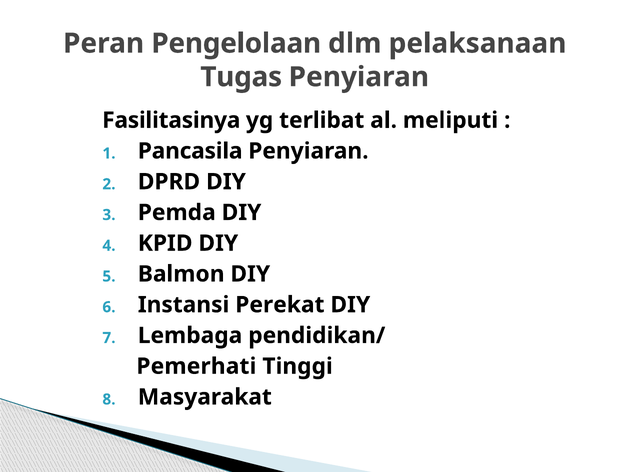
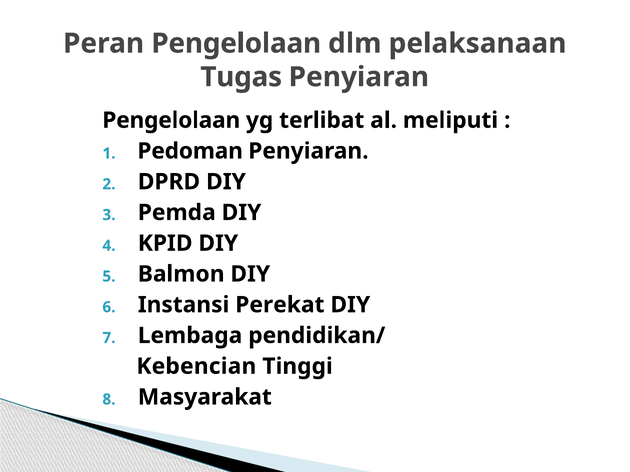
Fasilitasinya: Fasilitasinya -> Pengelolaan (171, 120)
Pancasila: Pancasila -> Pedoman (190, 151)
Pemerhati: Pemerhati -> Kebencian (196, 367)
